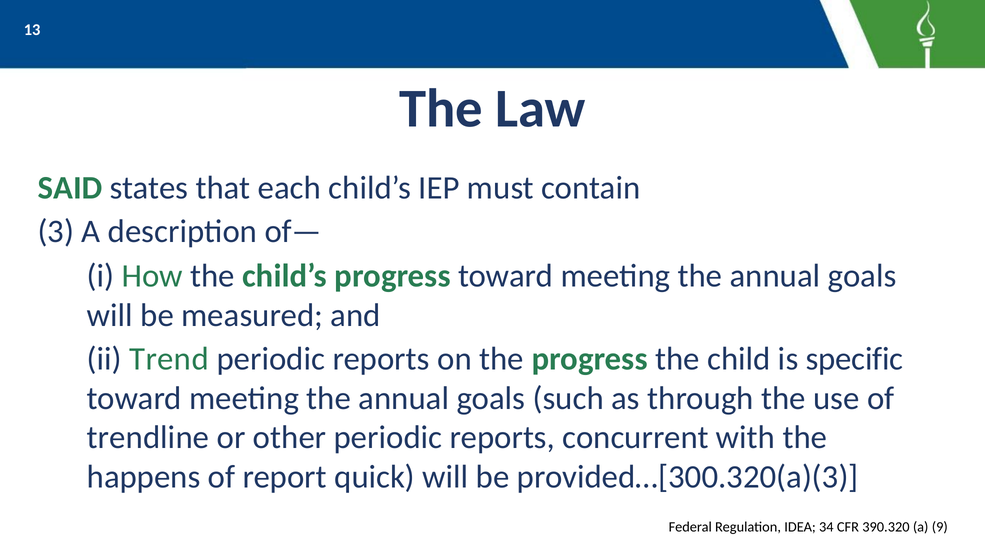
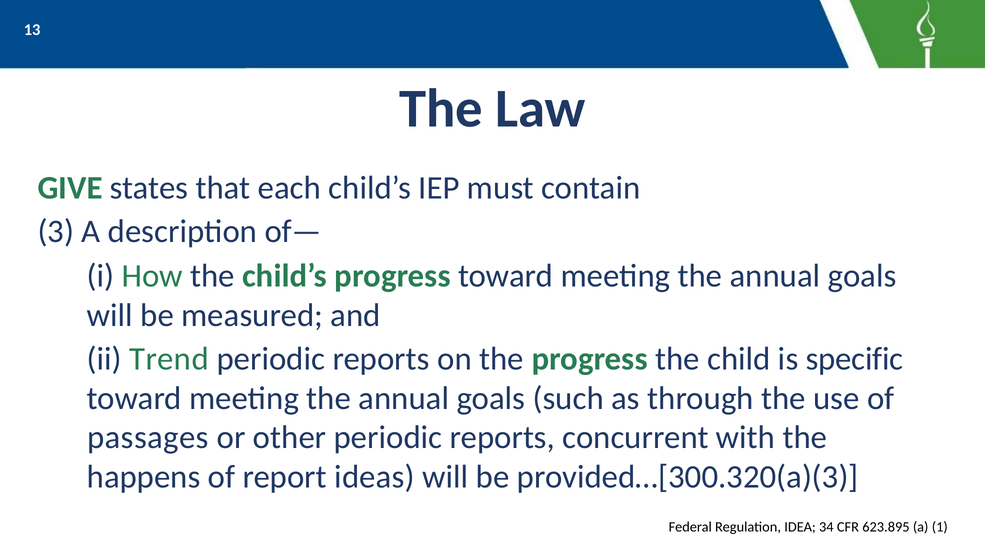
SAID: SAID -> GIVE (70, 188)
trendline: trendline -> passages (148, 438)
quick: quick -> ideas (375, 477)
390.320: 390.320 -> 623.895 (886, 527)
9: 9 -> 1 (940, 527)
